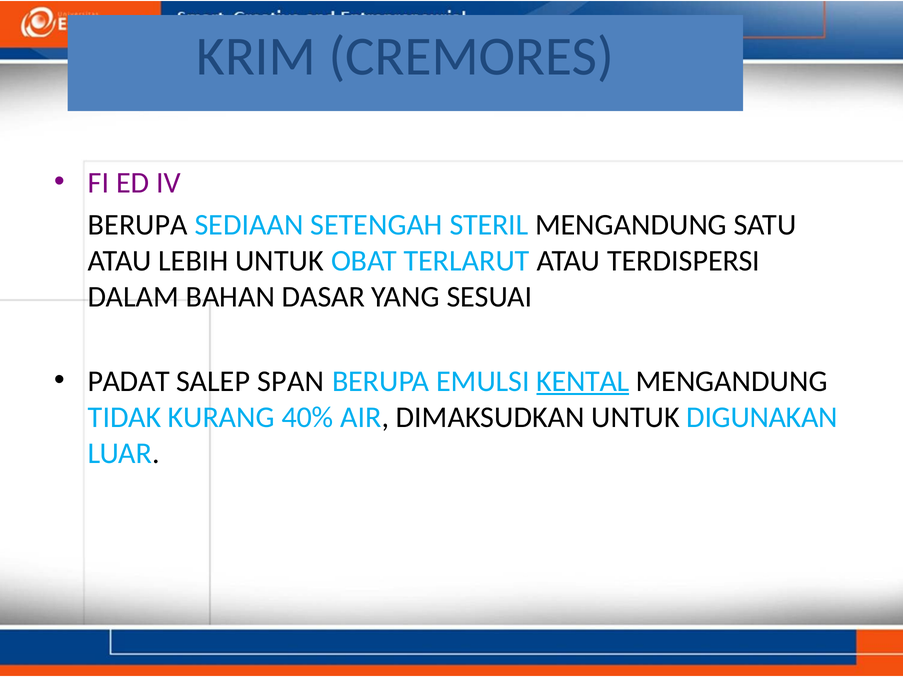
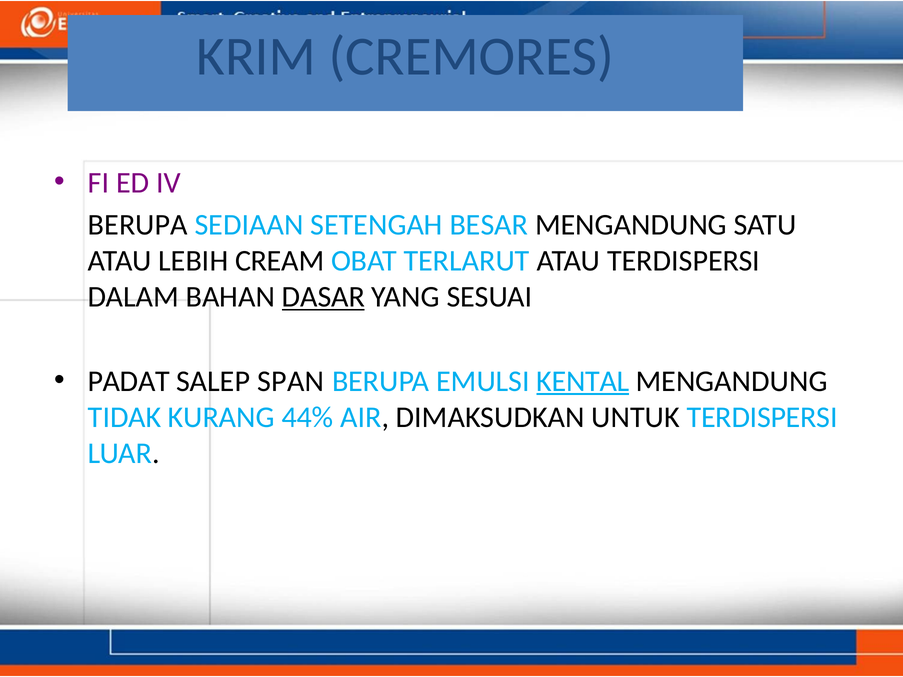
STERIL: STERIL -> BESAR (489, 225)
LEBIH UNTUK: UNTUK -> CREAM (280, 261)
DASAR underline: none -> present (323, 297)
40%: 40% -> 44% (307, 417)
UNTUK DIGUNAKAN: DIGUNAKAN -> TERDISPERSI (762, 417)
